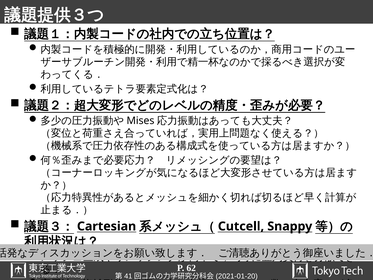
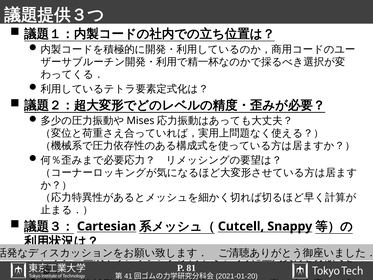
62: 62 -> 81 (191, 268)
